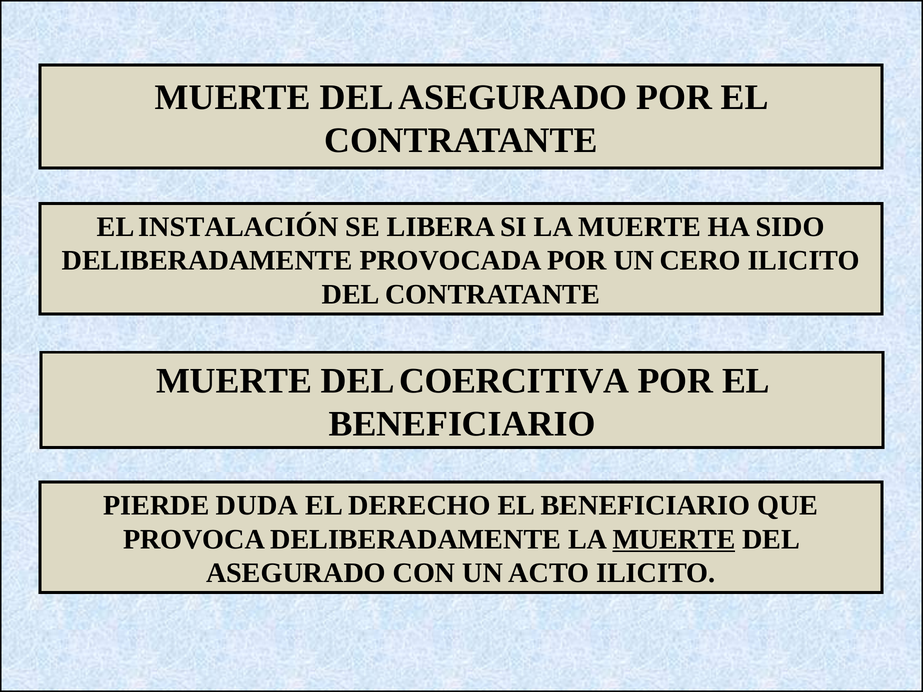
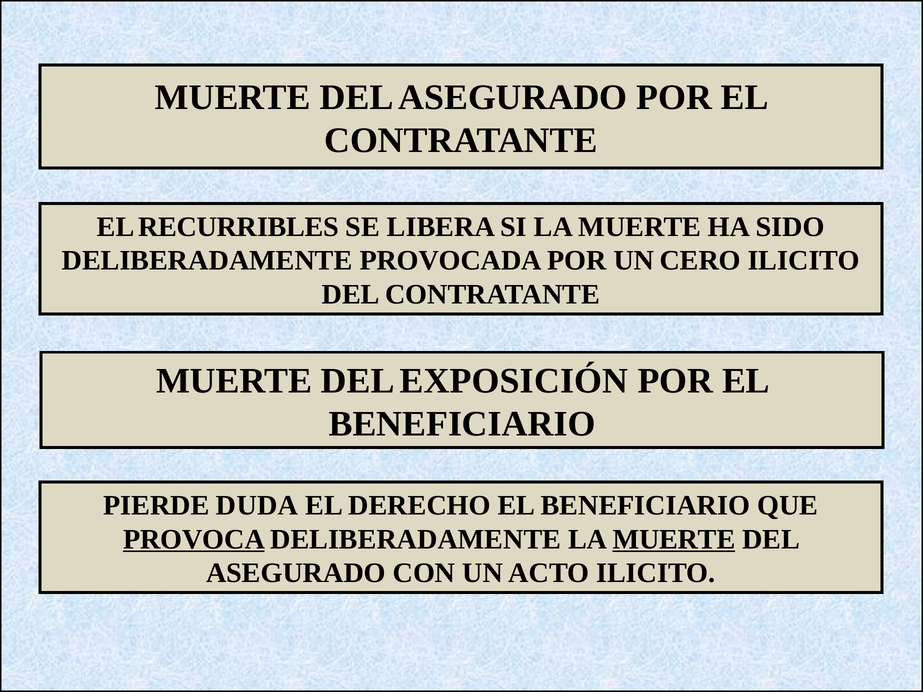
INSTALACIÓN: INSTALACIÓN -> RECURRIBLES (239, 227)
COERCITIVA: COERCITIVA -> EXPOSICIÓN (514, 381)
PROVOCA underline: none -> present (194, 539)
